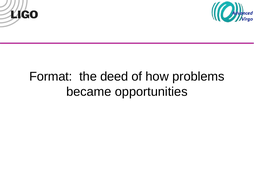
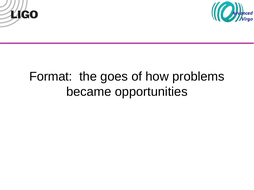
deed: deed -> goes (114, 77)
